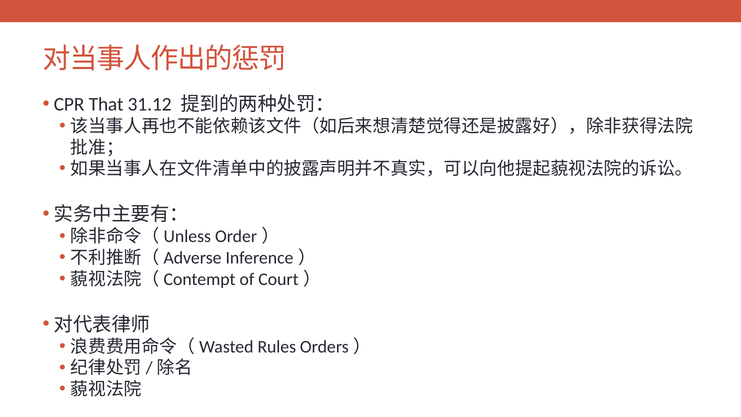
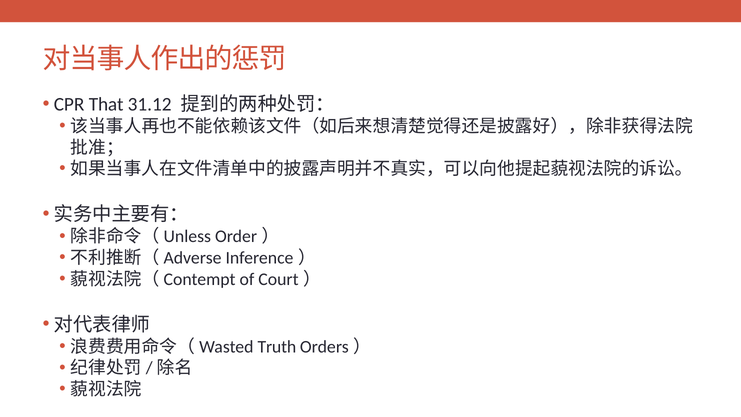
Rules: Rules -> Truth (277, 347)
